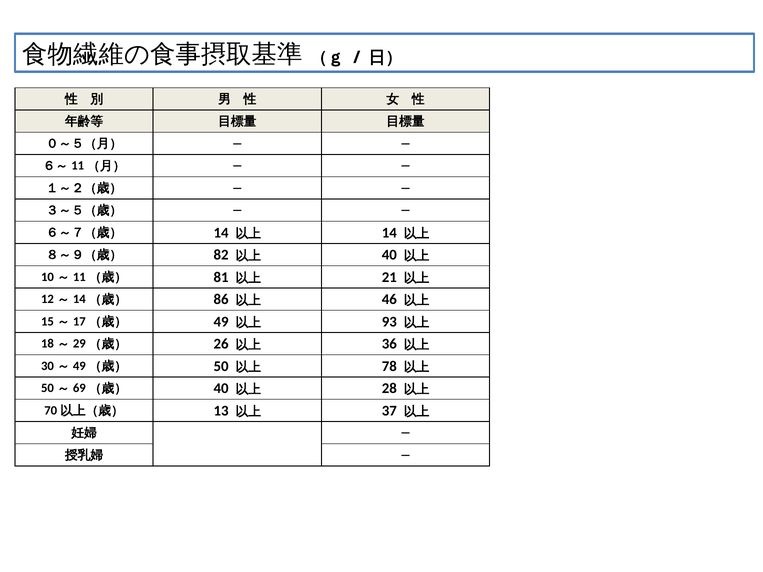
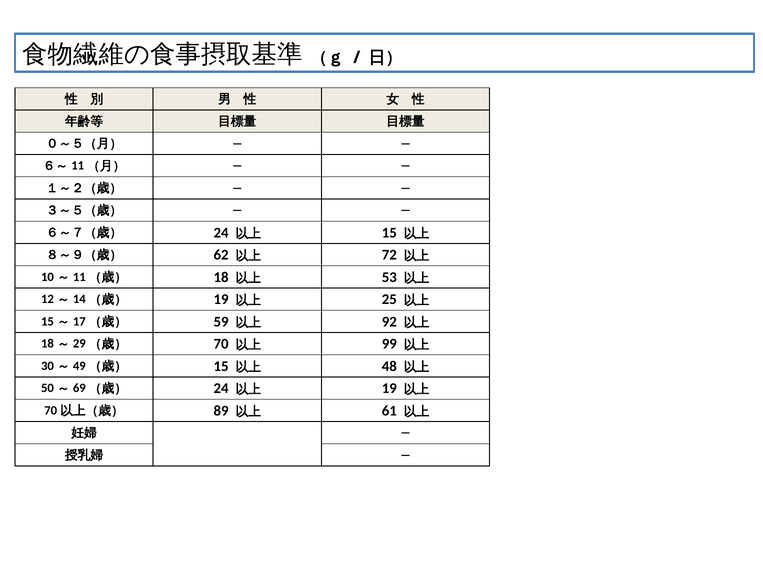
14: 14 -> 24 (221, 233)
14: 14 -> 15 (389, 233)
82: 82 -> 62 (221, 255)
40: 40 -> 72 (389, 255)
81: 81 -> 18 (221, 277)
21: 21 -> 53 (389, 277)
86: 86 -> 19 (221, 299)
46: 46 -> 25 (389, 299)
49: 49 -> 59 (221, 322)
93: 93 -> 92 (389, 322)
26: 26 -> 70 (221, 344)
36: 36 -> 99 (389, 344)
50: 50 -> 15 (221, 366)
78: 78 -> 48 (389, 366)
40: 40 -> 24 (221, 389)
28: 28 -> 19 (389, 389)
13: 13 -> 89 (221, 411)
37: 37 -> 61 (389, 411)
